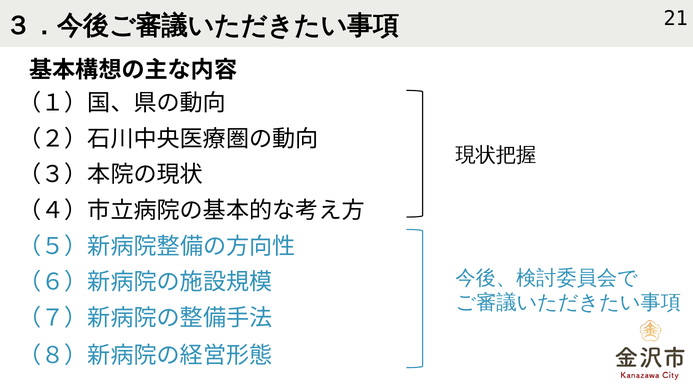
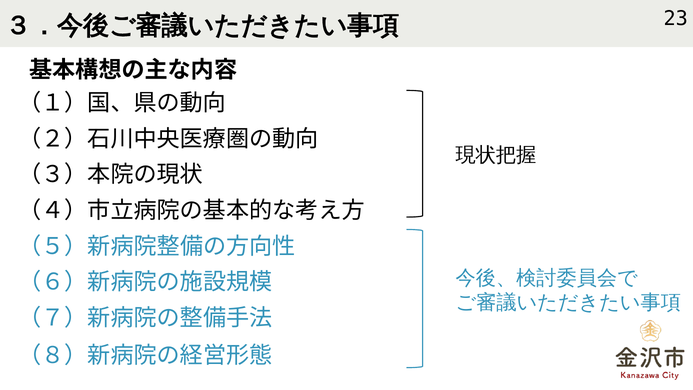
21: 21 -> 23 (676, 18)
